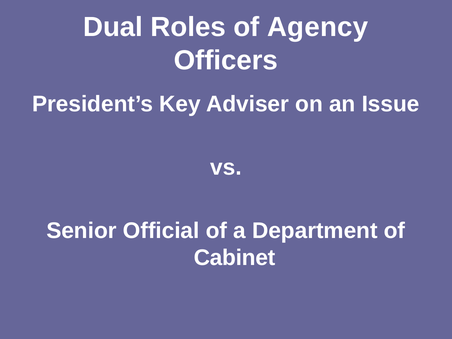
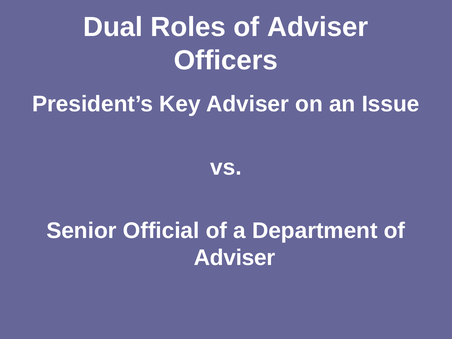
Roles of Agency: Agency -> Adviser (318, 27)
Cabinet: Cabinet -> Adviser (235, 258)
